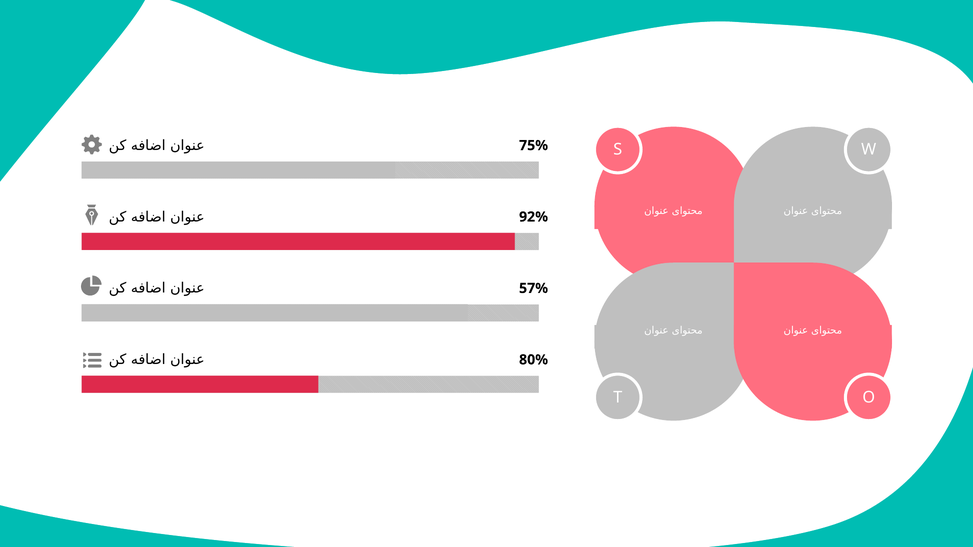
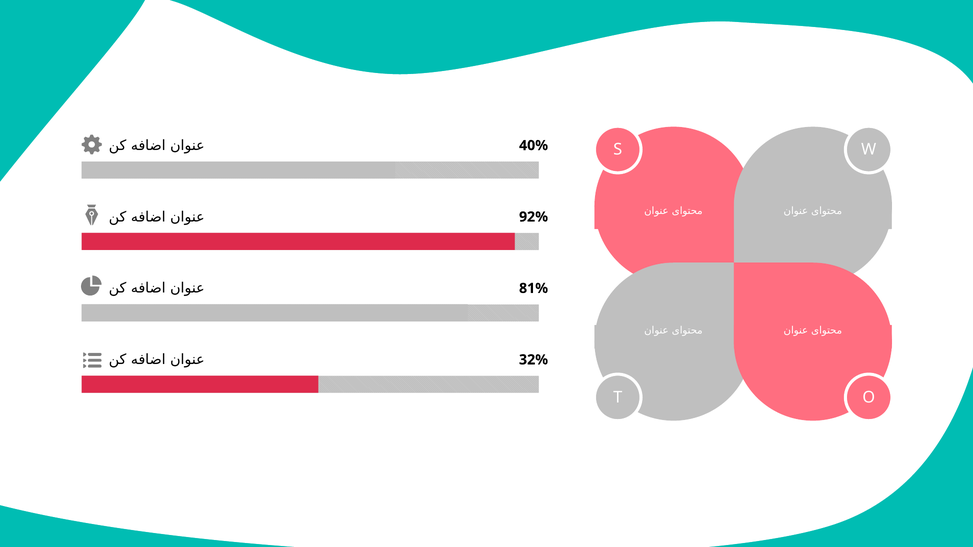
75%: 75% -> 40% (534, 146)
57%: 57% -> 81% (534, 288)
80%: 80% -> 32% (534, 360)
